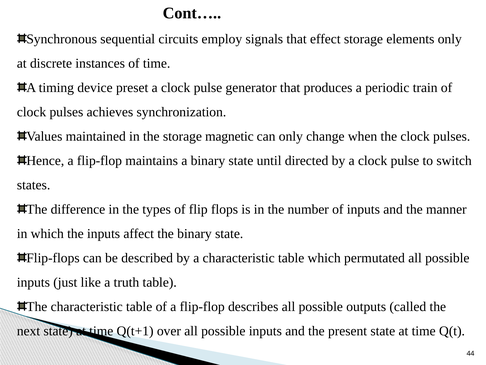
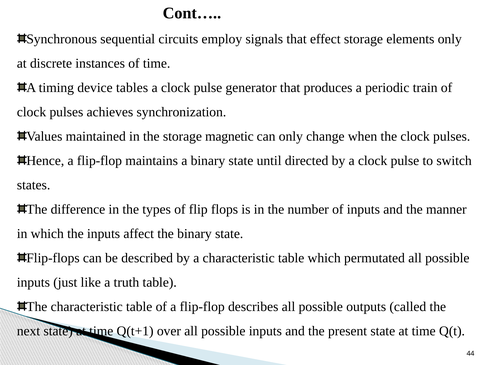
preset: preset -> tables (132, 88)
